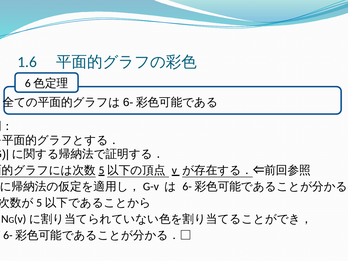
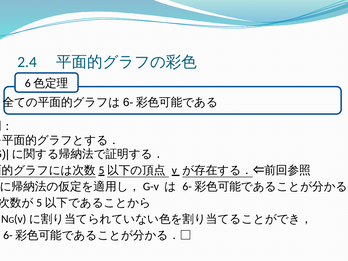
1.6: 1.6 -> 2.4 (27, 62)
